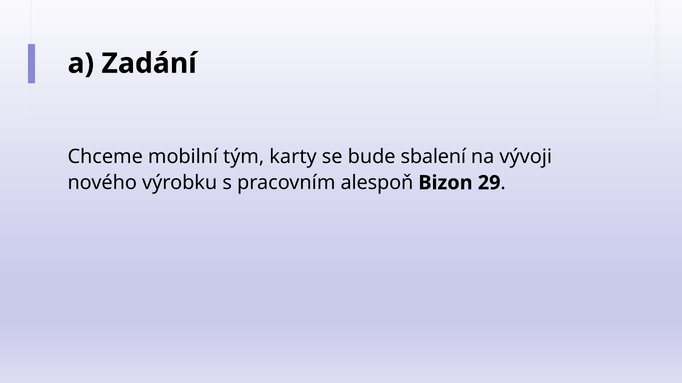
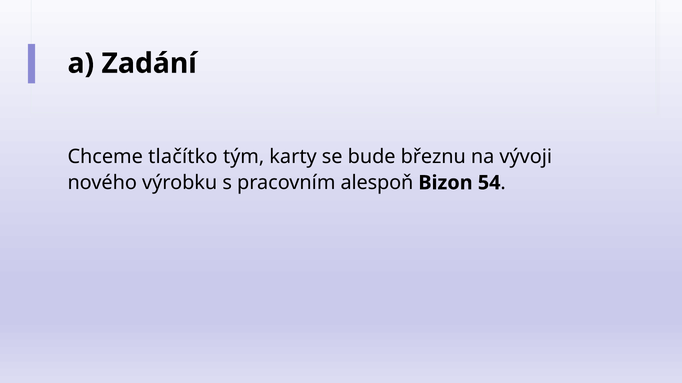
mobilní: mobilní -> tlačítko (183, 157)
sbalení: sbalení -> březnu (433, 157)
29: 29 -> 54 (489, 183)
